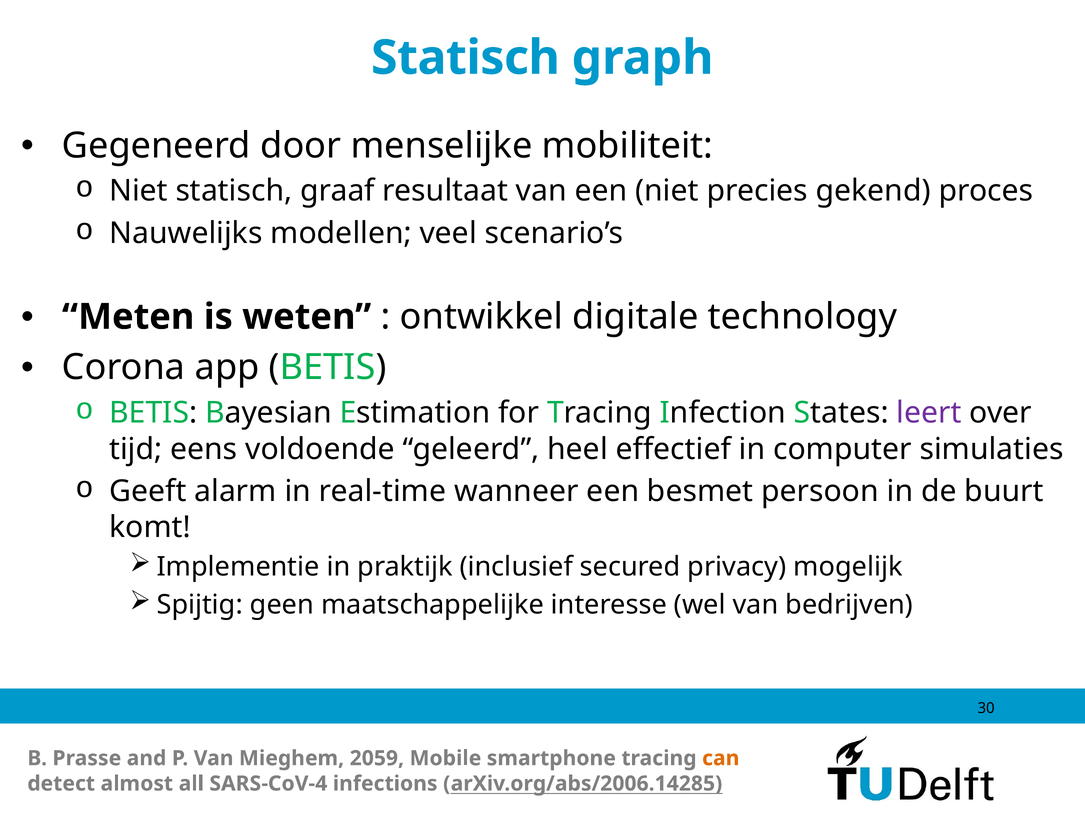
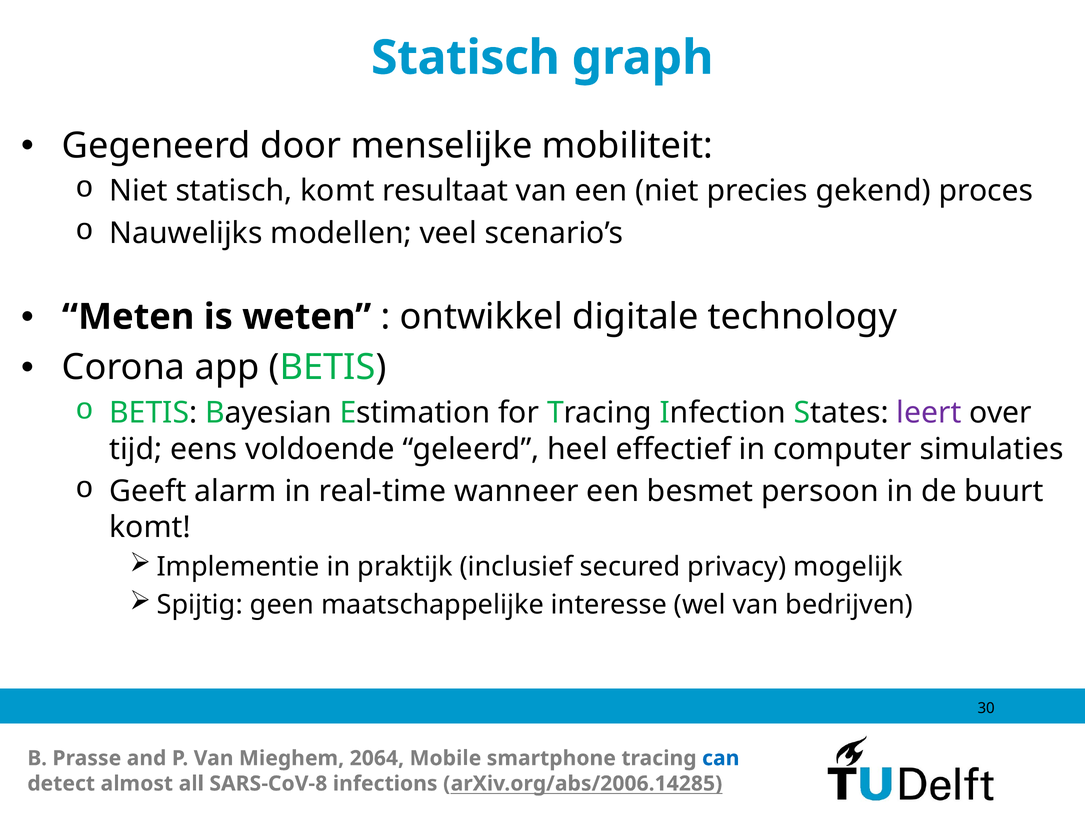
statisch graaf: graaf -> komt (337, 191)
2059: 2059 -> 2064 (377, 758)
can colour: orange -> blue (721, 758)
SARS-CoV-4: SARS-CoV-4 -> SARS-CoV-8 (268, 783)
